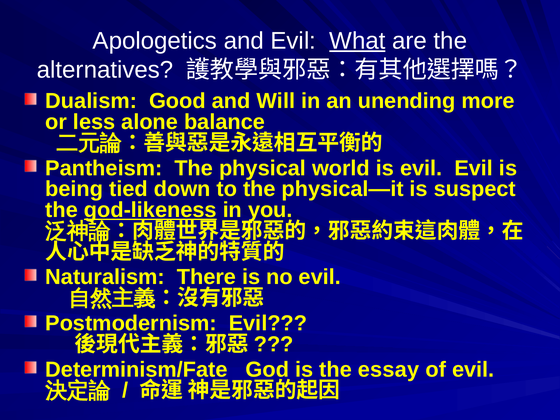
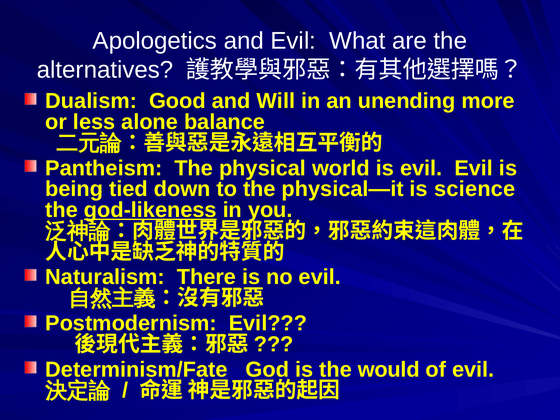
What underline: present -> none (357, 41)
suspect: suspect -> science (475, 189)
essay: essay -> would (389, 370)
